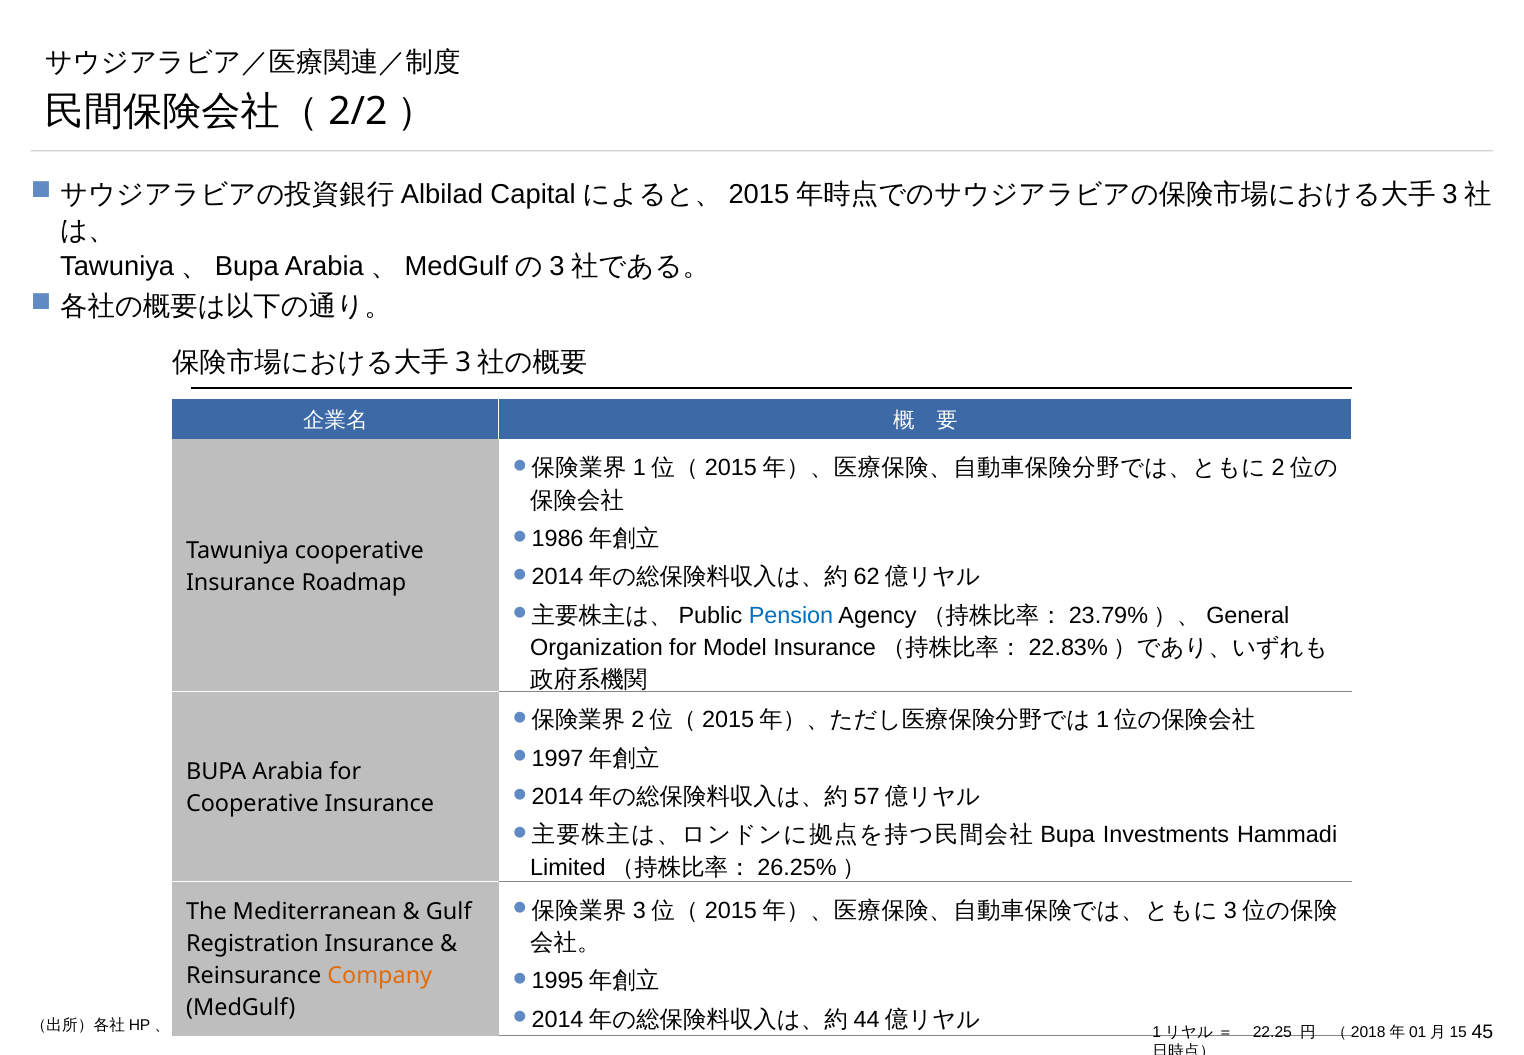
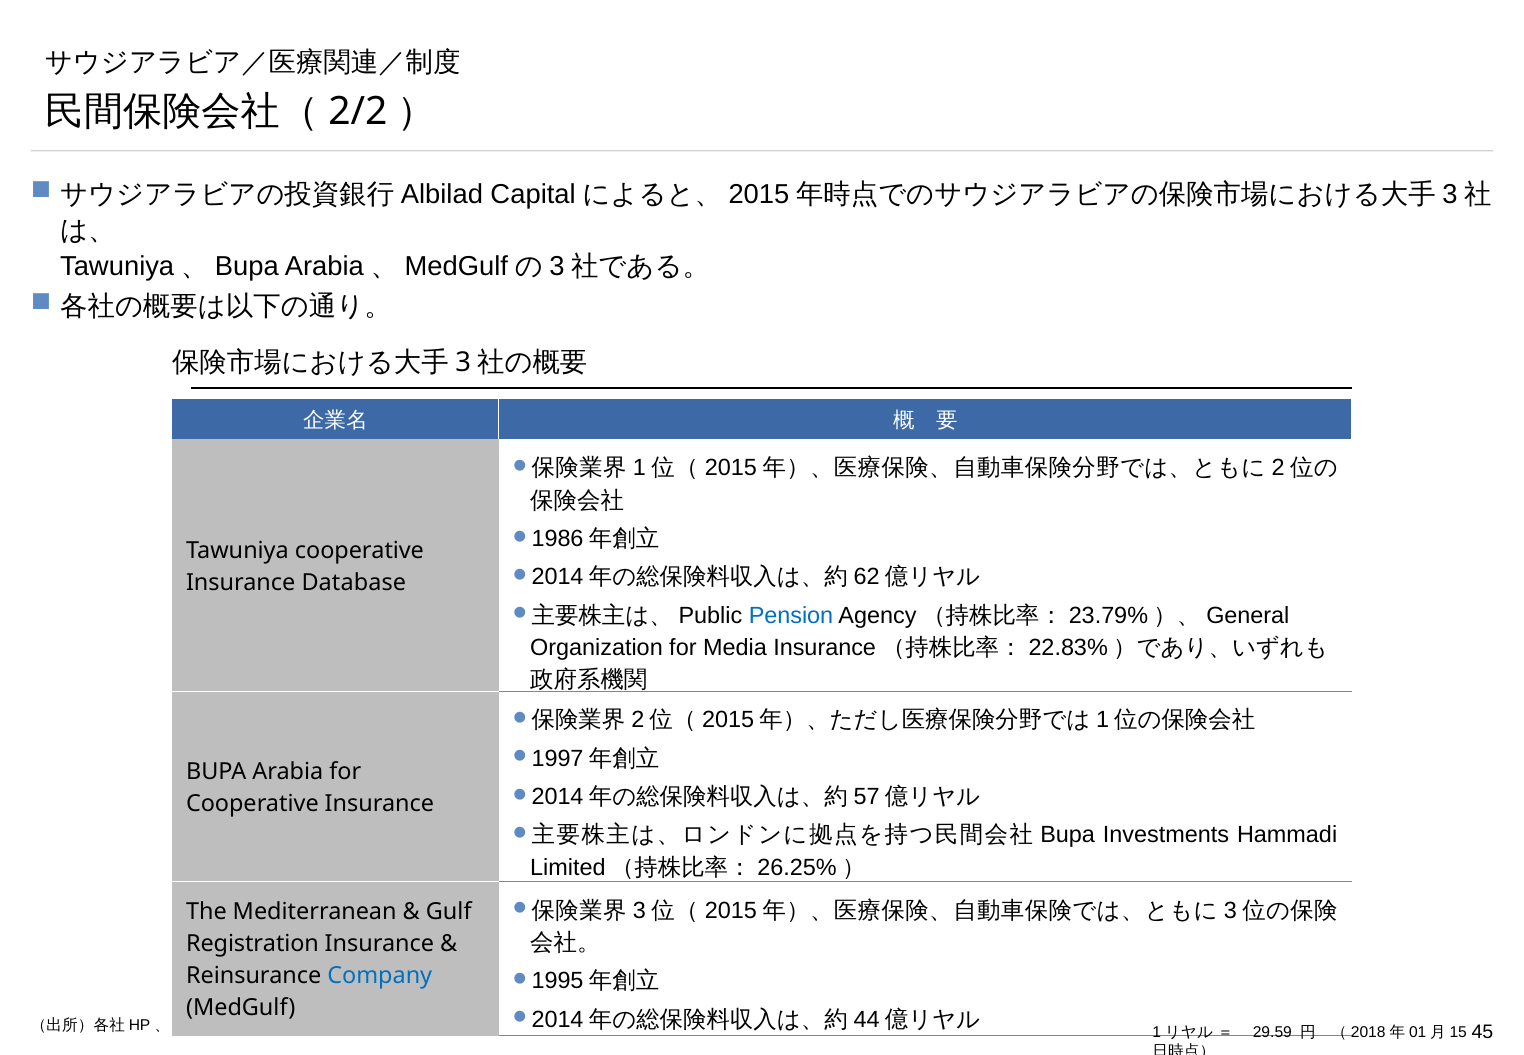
Roadmap: Roadmap -> Database (354, 583)
Model: Model -> Media (735, 648)
Company colour: orange -> blue (380, 976)
22.25: 22.25 -> 29.59 (1272, 1032)
